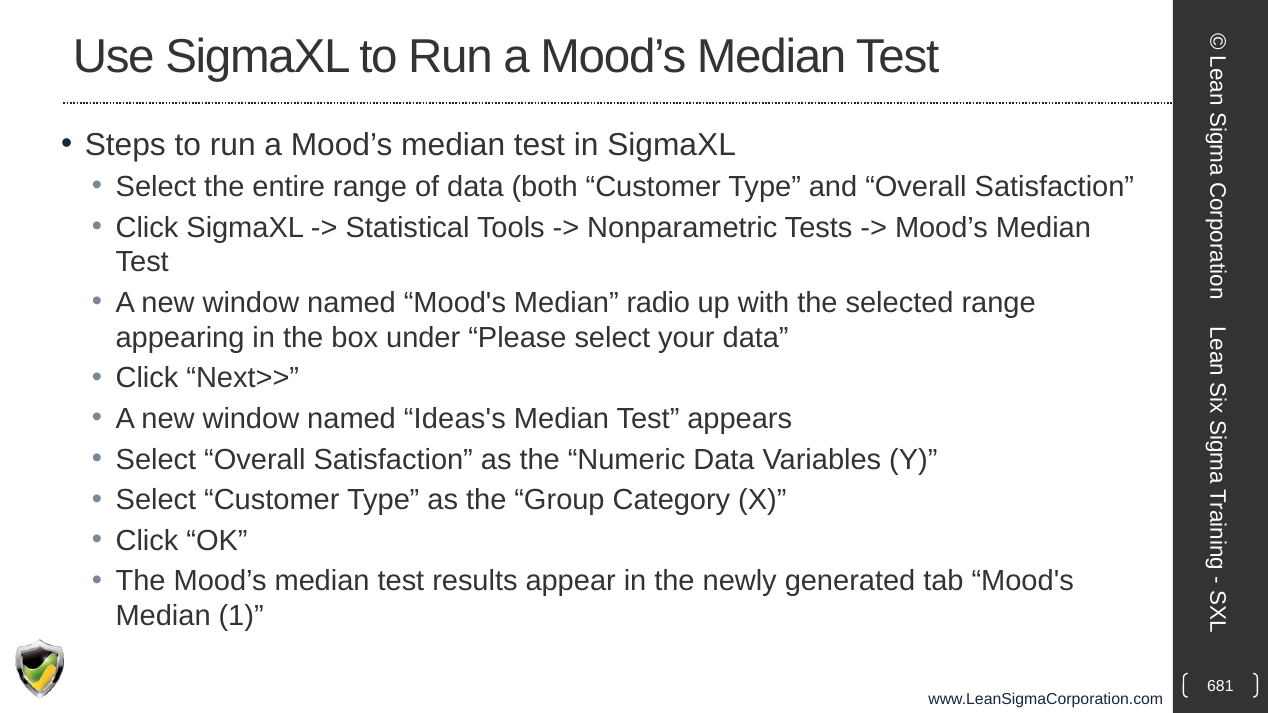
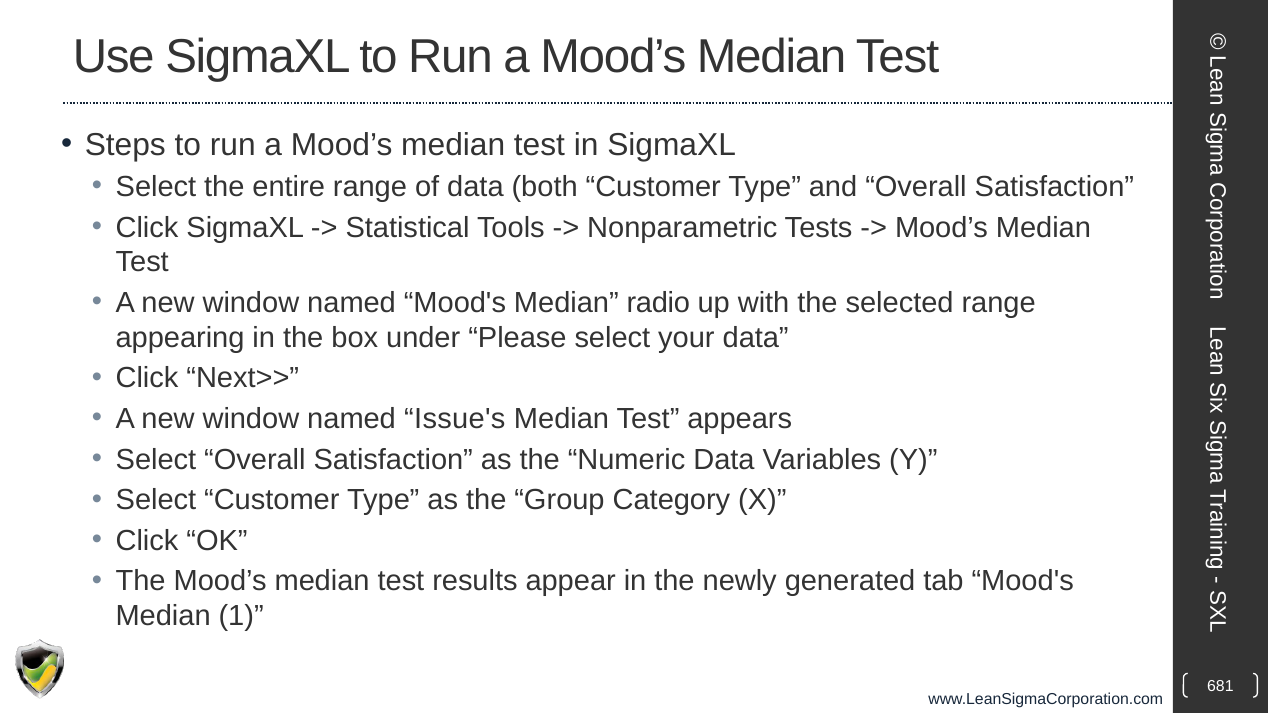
Ideas's: Ideas's -> Issue's (455, 419)
